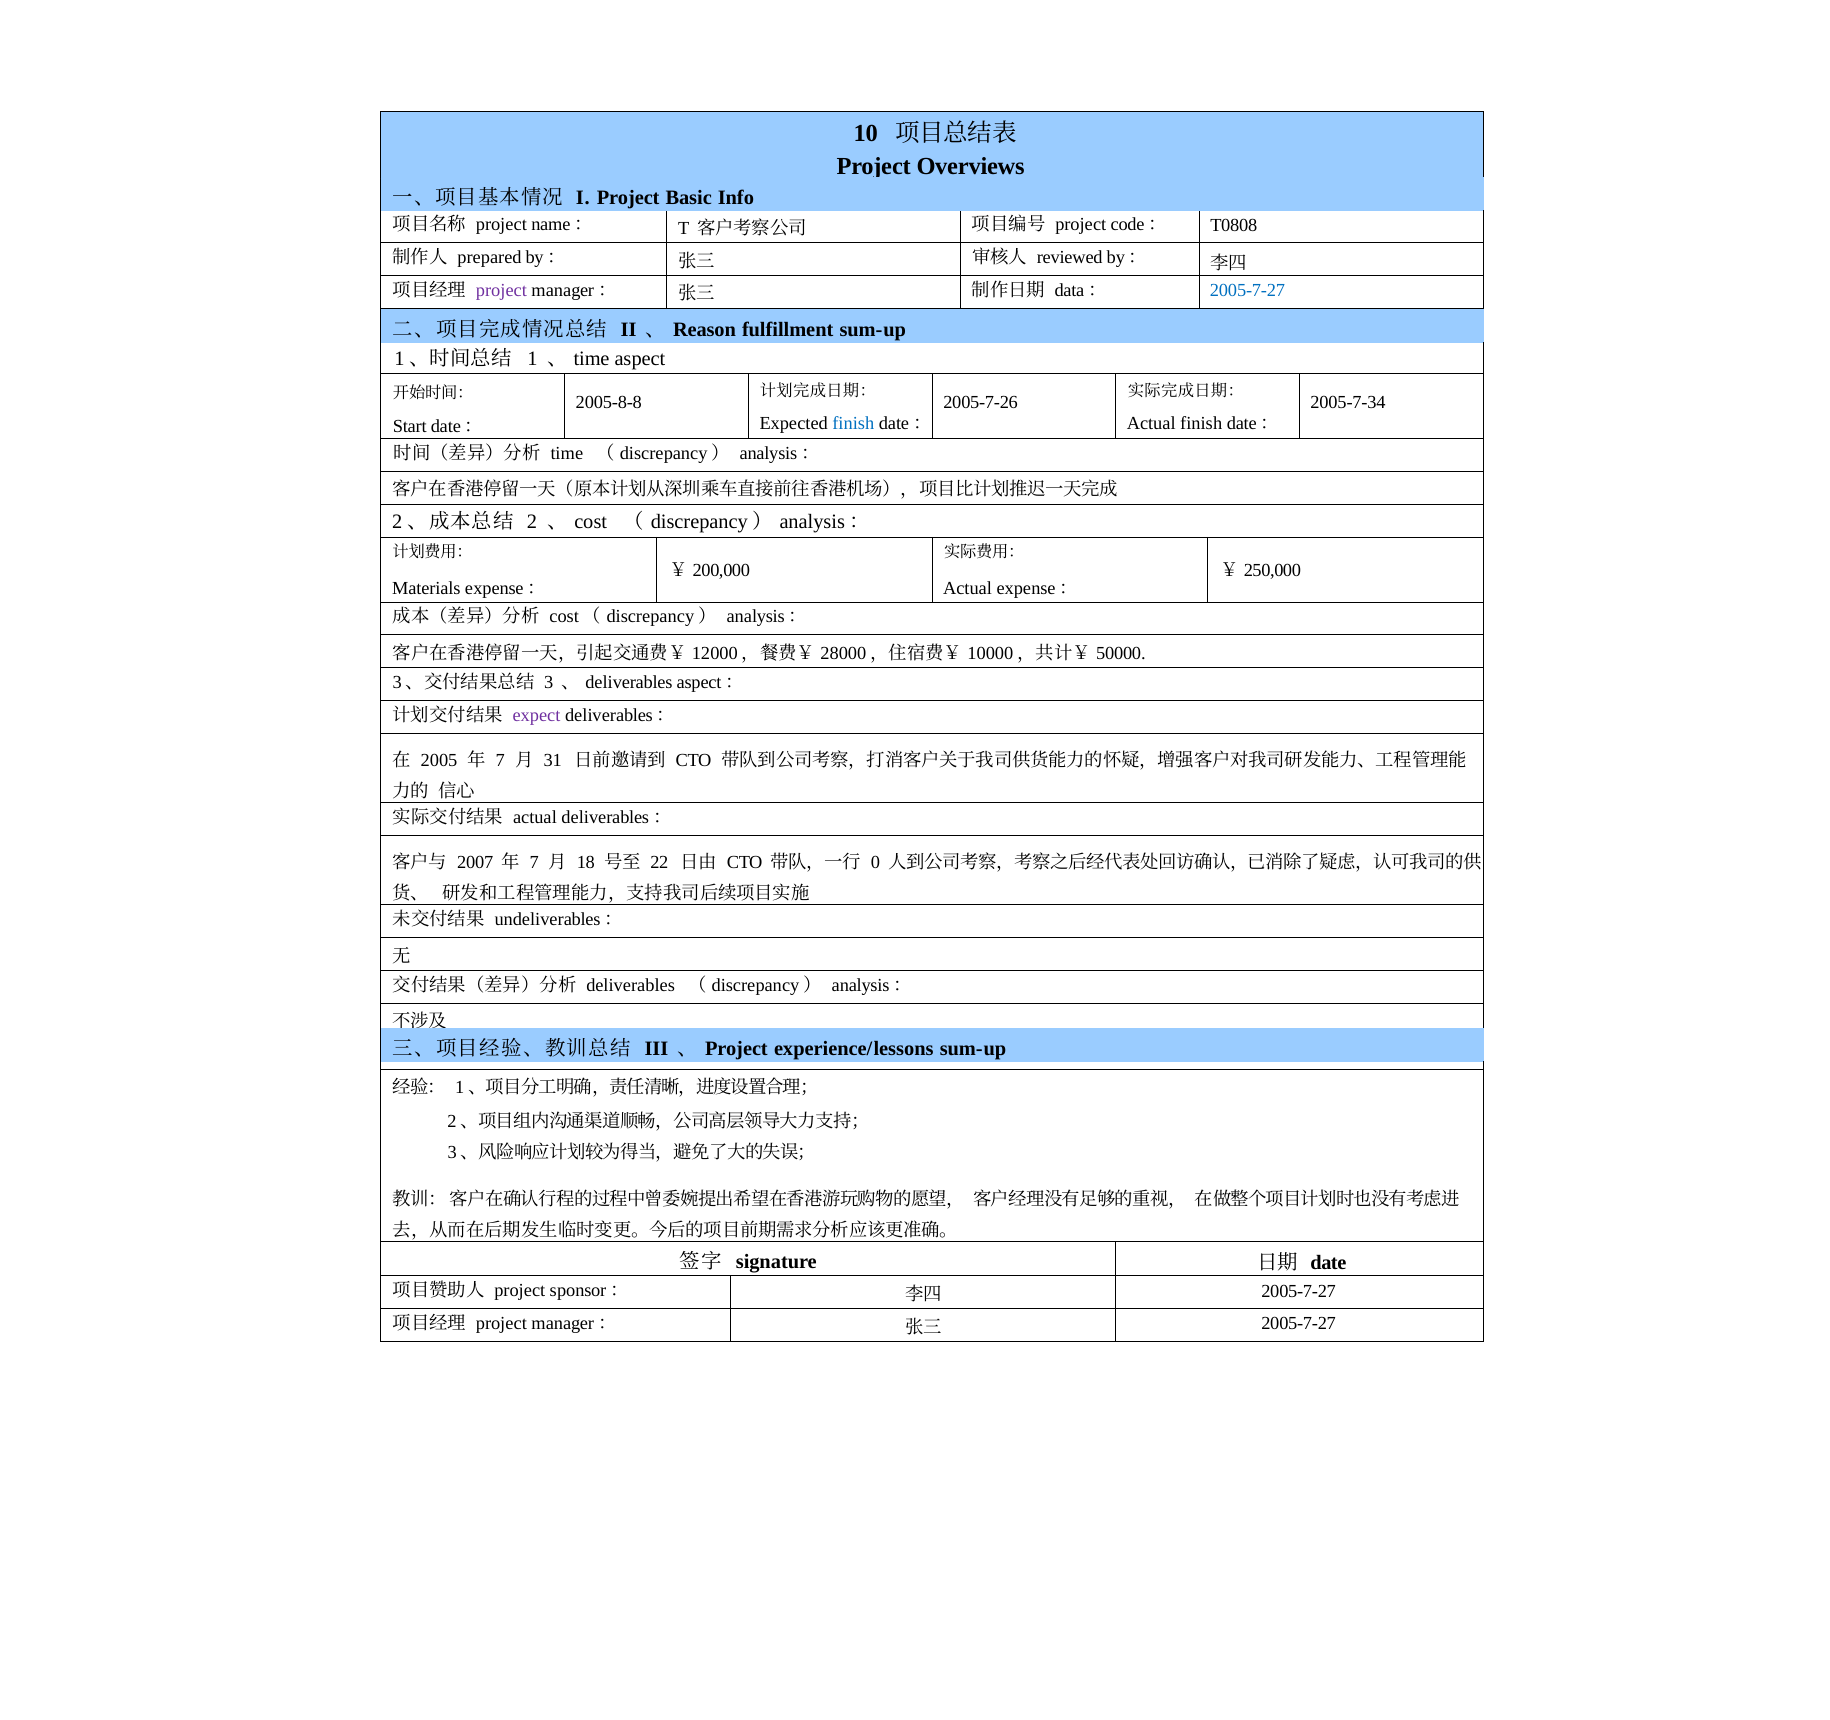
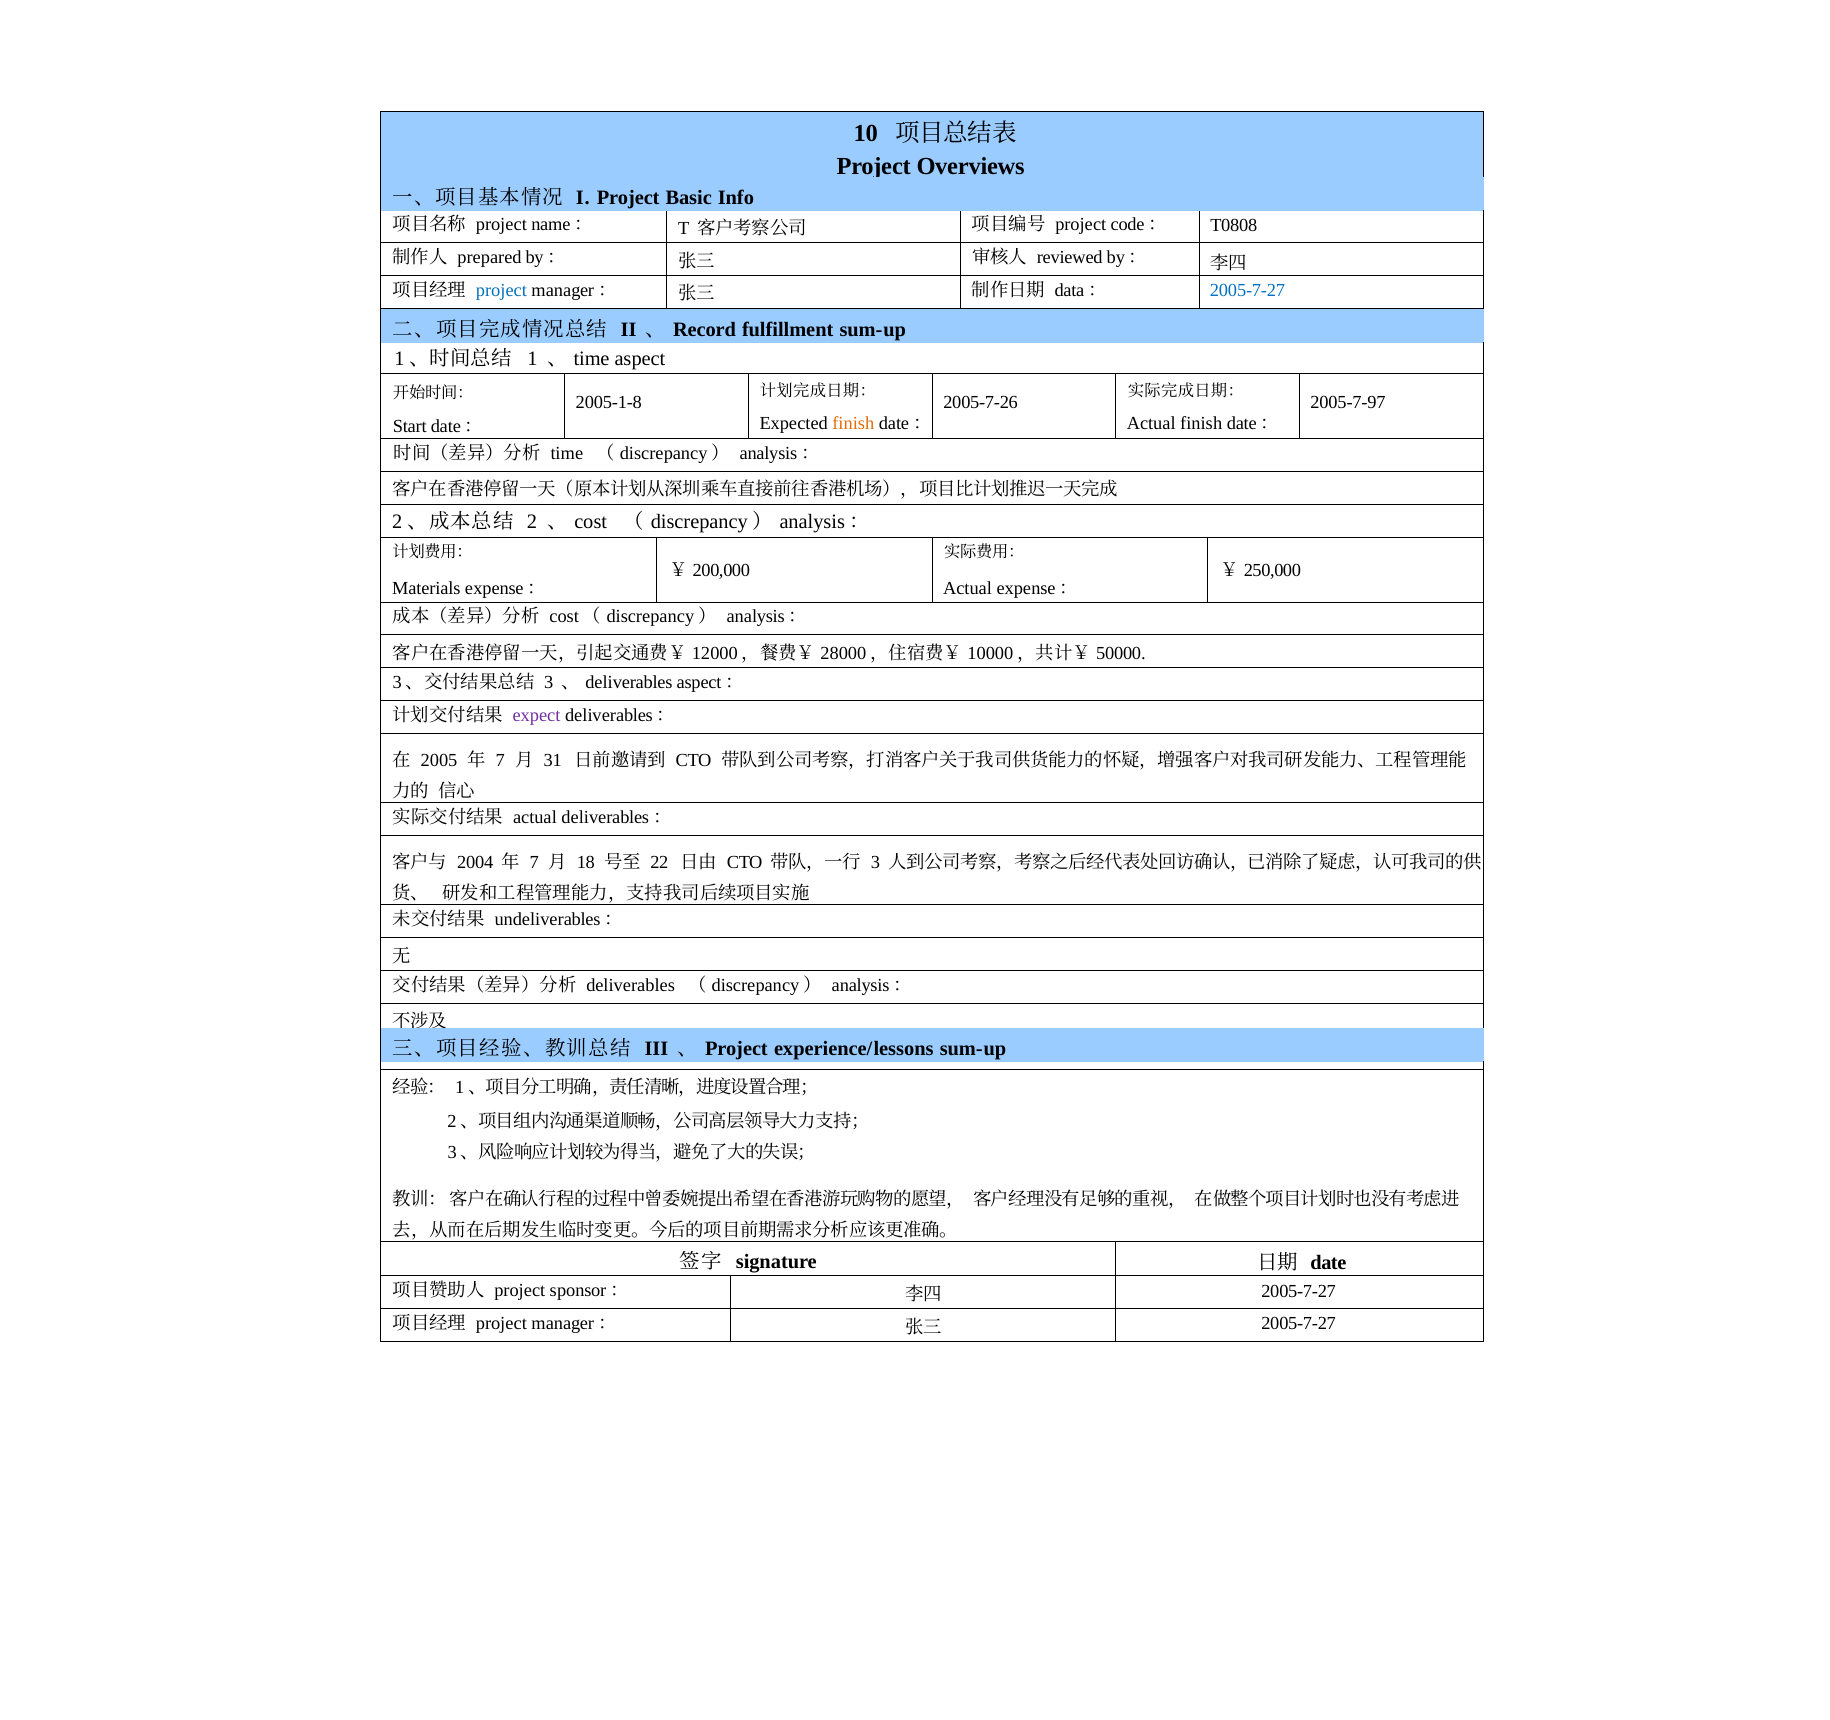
project colour: purple -> blue (501, 290)
Reason: Reason -> Record (705, 329)
2005-8-8: 2005-8-8 -> 2005-1-8 (609, 403)
2005-7-34: 2005-7-34 -> 2005-7-97 (1348, 403)
finish colour: blue -> orange (853, 423)
2007: 2007 -> 2004 (475, 862)
0: 0 -> 3 (875, 862)
